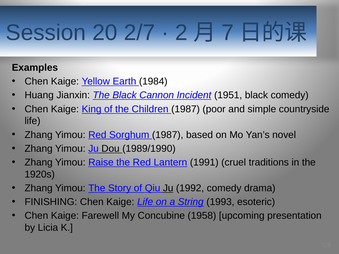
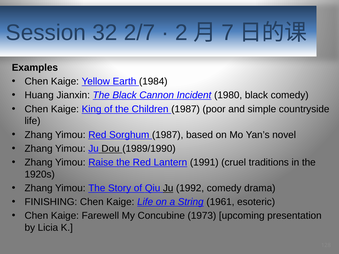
20: 20 -> 32 (105, 33)
1951: 1951 -> 1980 (228, 95)
1993: 1993 -> 1961 (220, 202)
1958: 1958 -> 1973 (202, 216)
